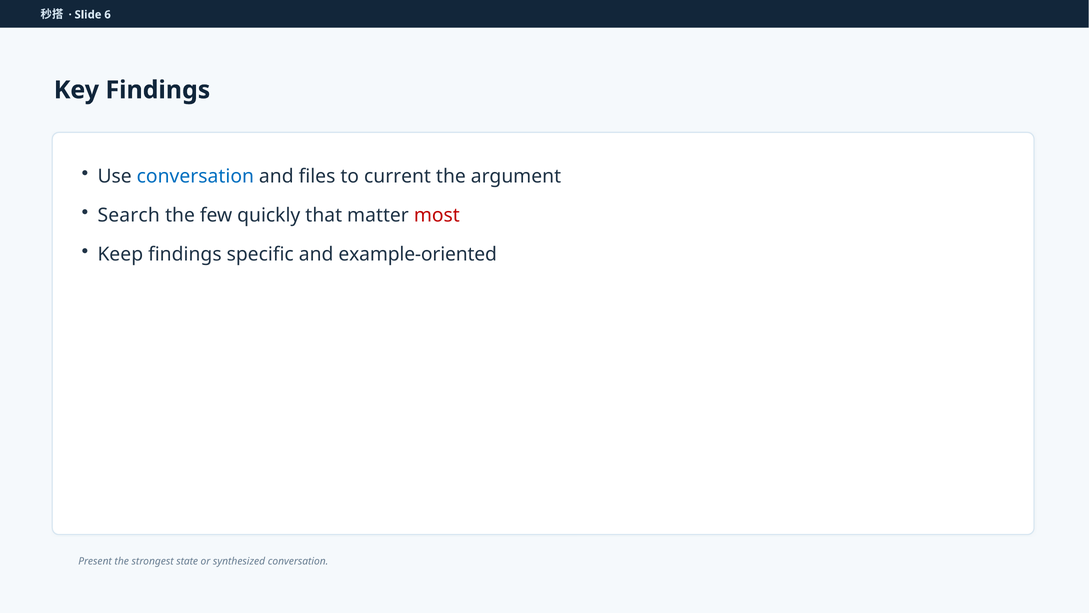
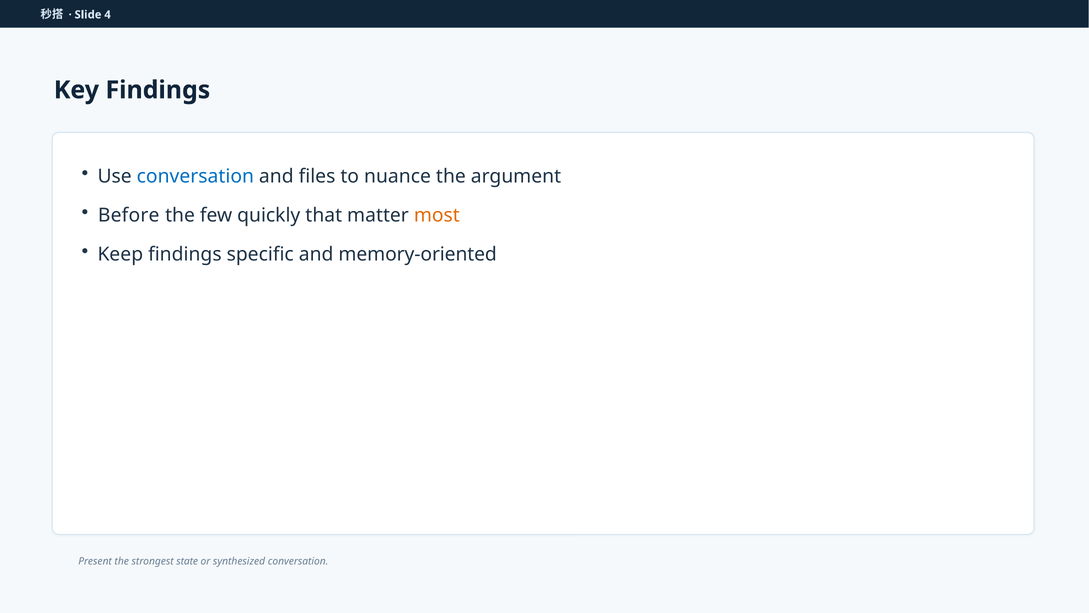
6: 6 -> 4 (108, 15)
current: current -> nuance (398, 176)
Search: Search -> Before (129, 215)
most colour: red -> orange (437, 215)
example-oriented: example-oriented -> memory-oriented (418, 254)
